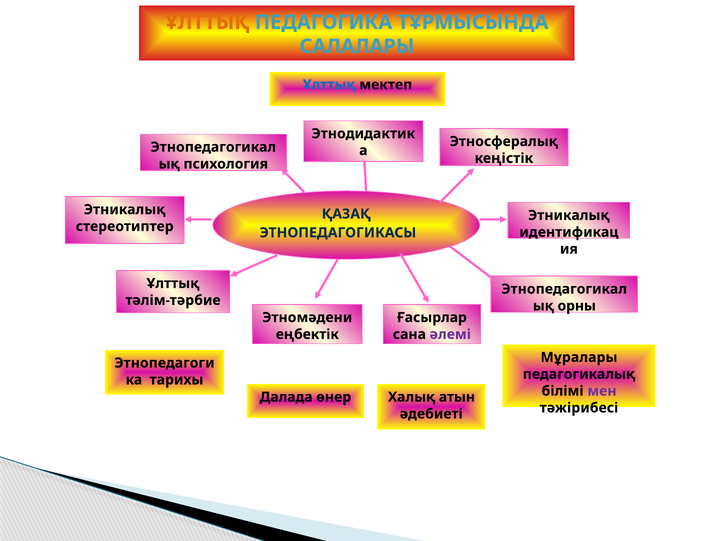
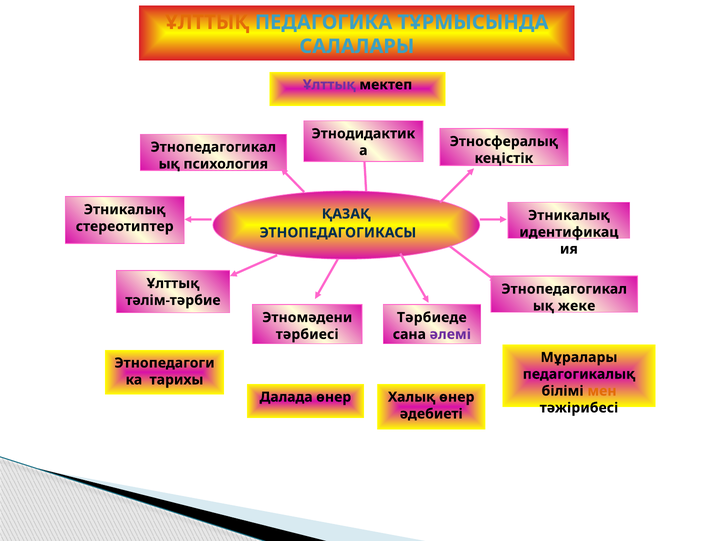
Ұлттық colour: blue -> purple (329, 85)
орны: орны -> жеке (577, 306)
Ғасырлар: Ғасырлар -> Тәрбиеде (432, 317)
еңбектік: еңбектік -> тәрбиесі (307, 334)
мен colour: purple -> orange (602, 391)
Халық атын: атын -> өнер (457, 397)
